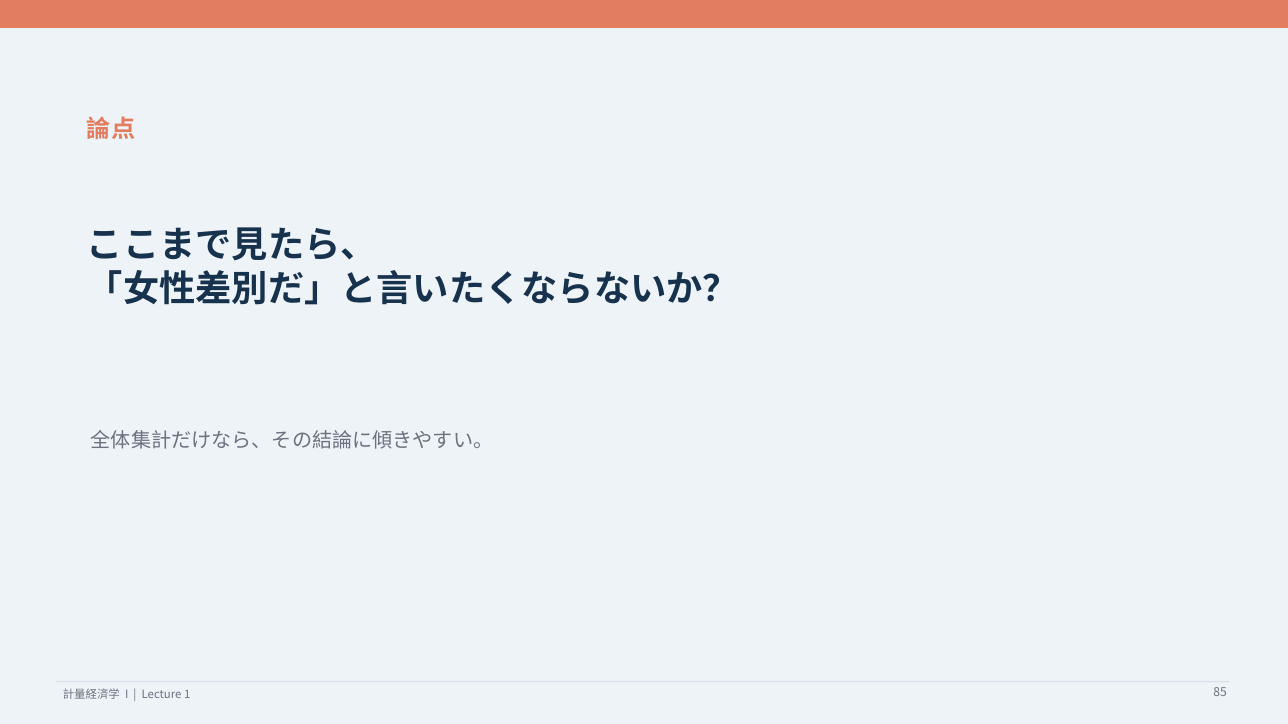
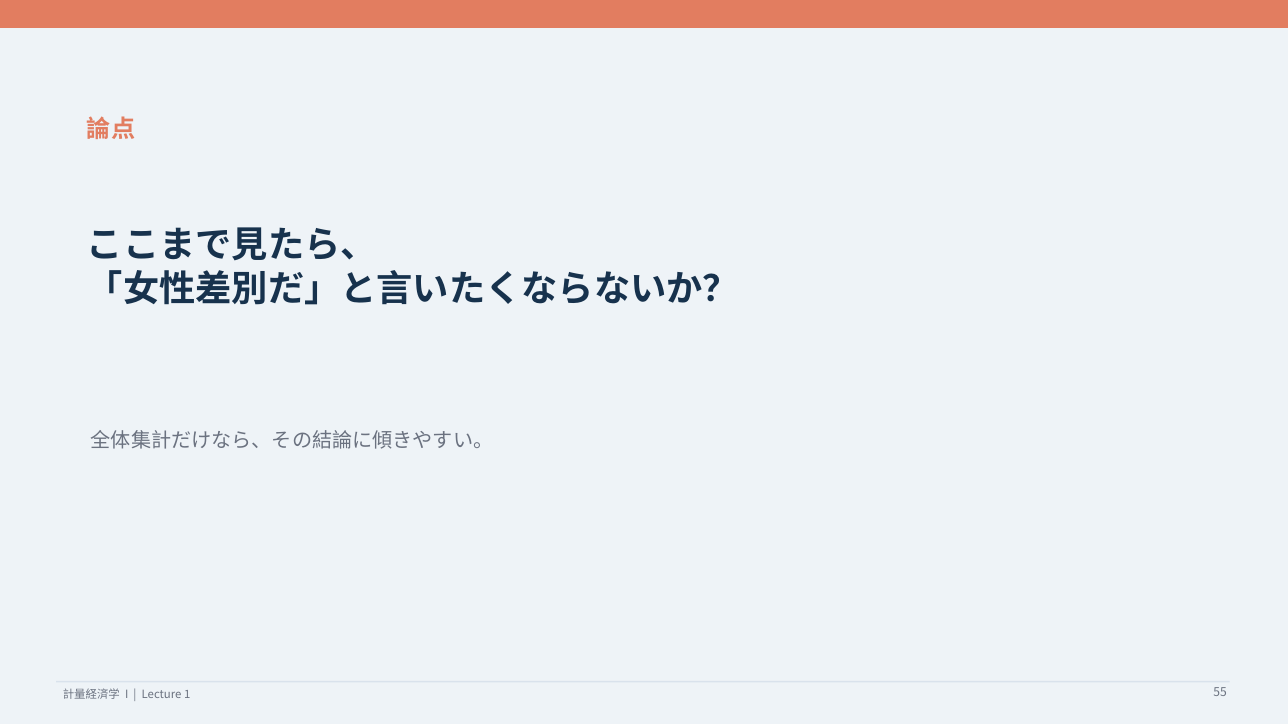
85: 85 -> 55 (1220, 693)
